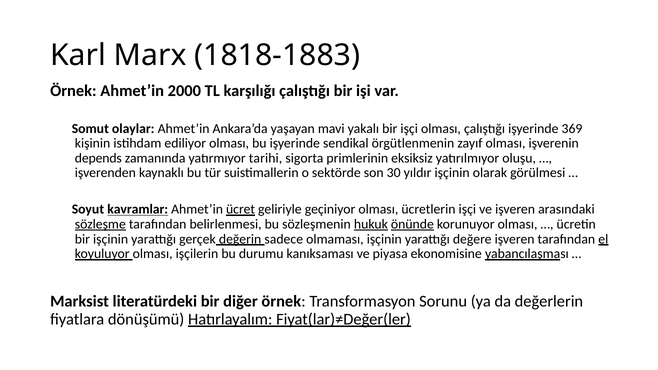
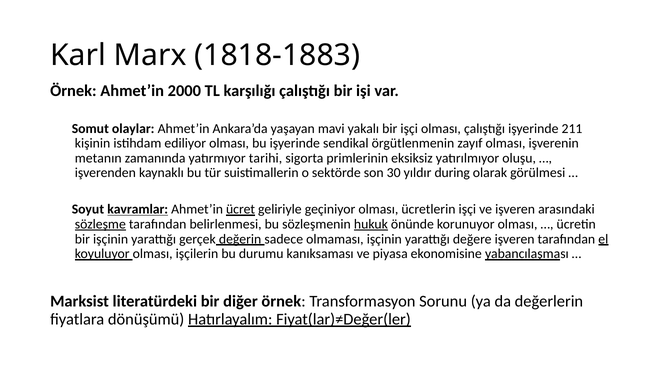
369: 369 -> 211 (572, 129)
depends: depends -> metanın (98, 158)
yıldır işçinin: işçinin -> during (452, 173)
önünde underline: present -> none (412, 224)
